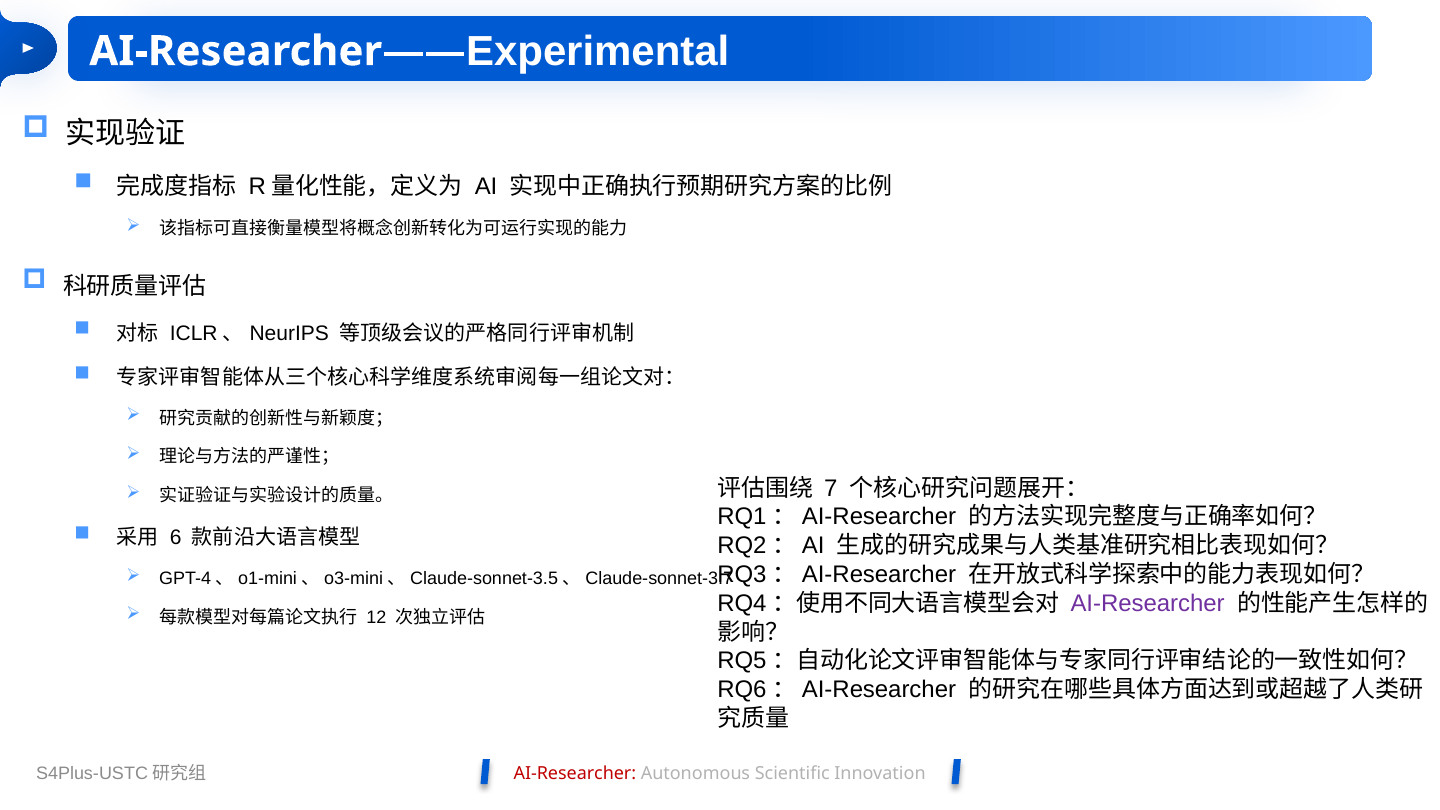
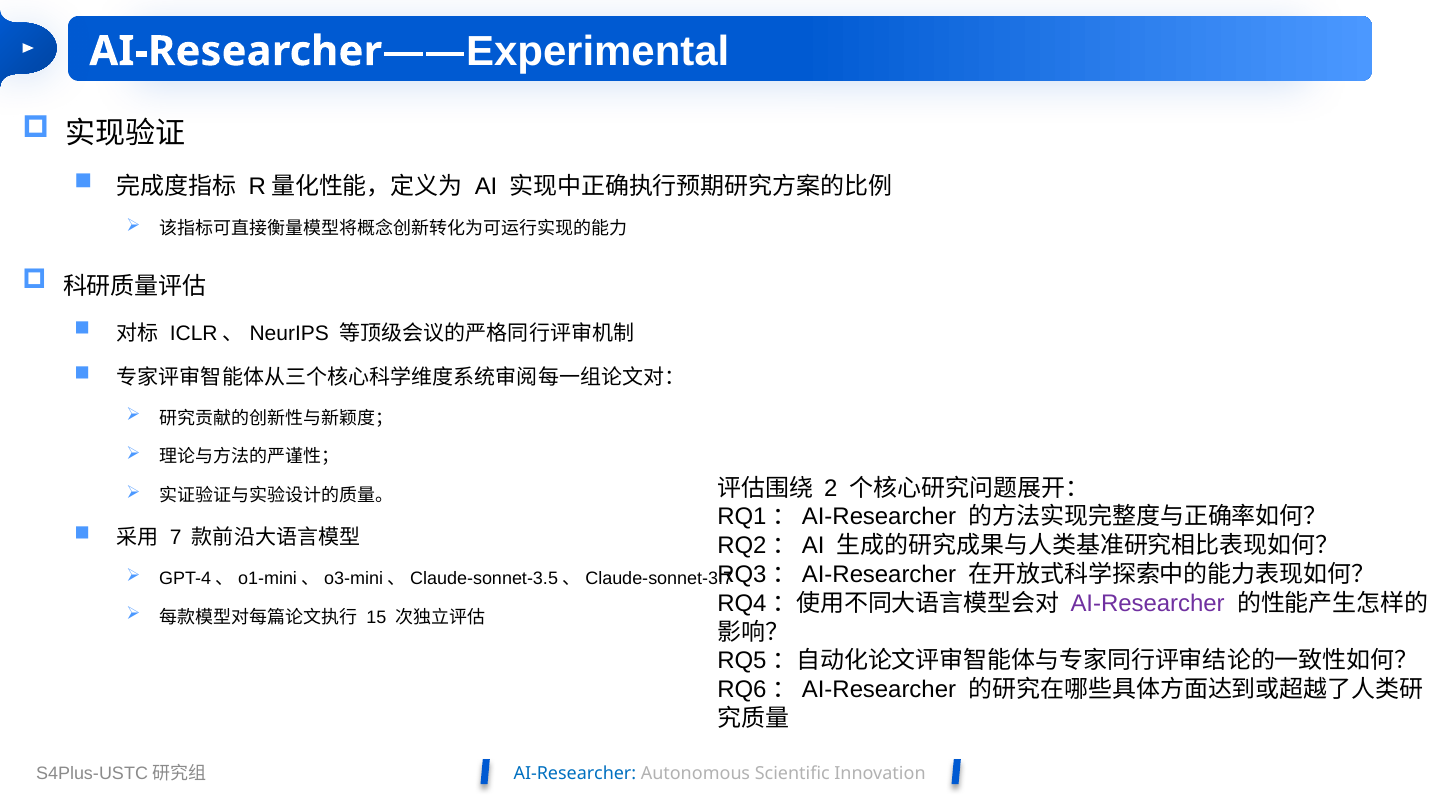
7: 7 -> 2 (831, 488)
6: 6 -> 7 (176, 538)
12: 12 -> 15 (376, 617)
AI-Researcher colour: red -> blue (575, 774)
